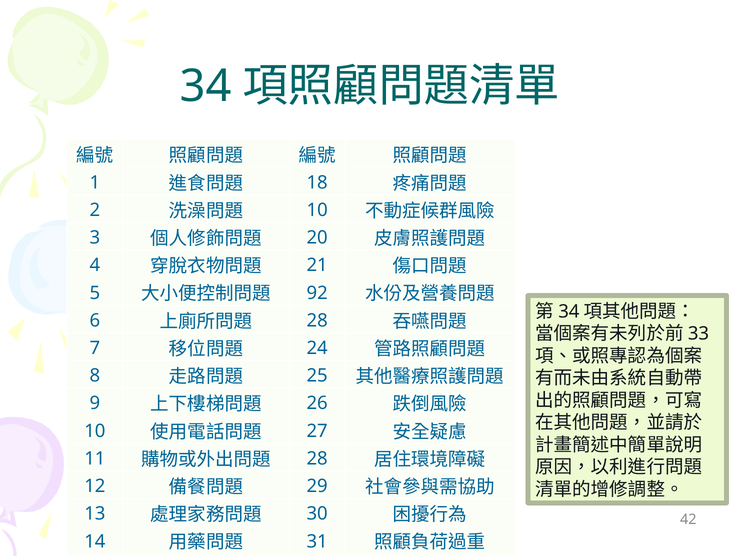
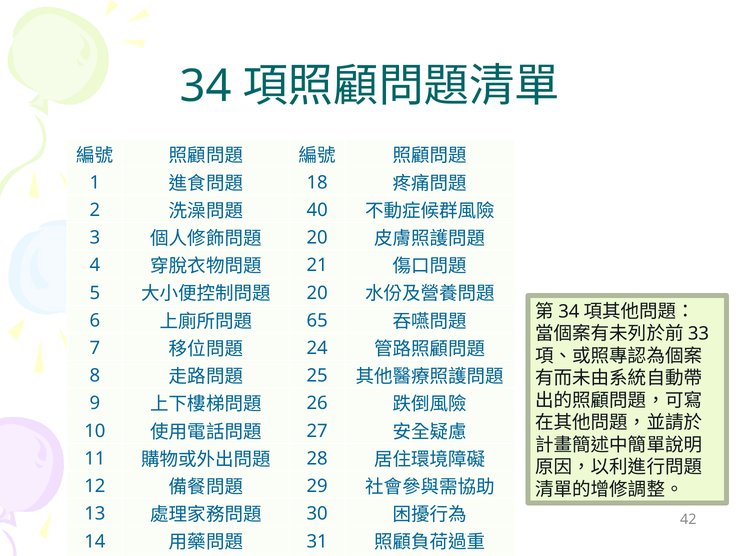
10: 10 -> 40 (317, 210)
92: 92 -> 20 (317, 293)
28: 28 -> 65 (317, 320)
